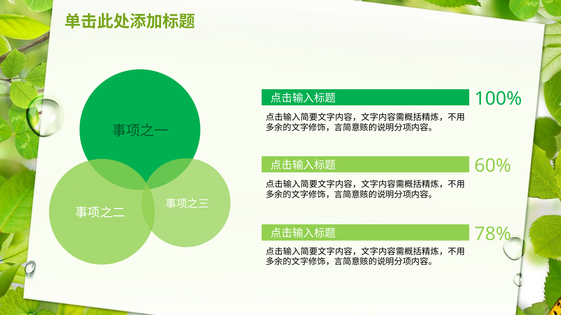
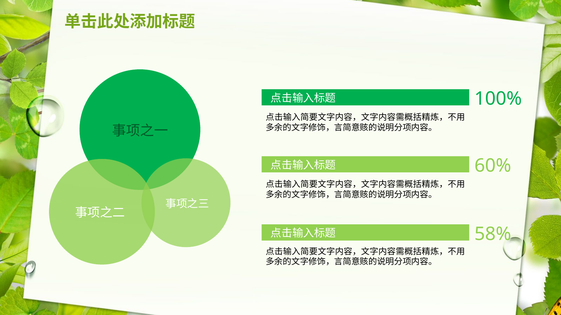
78%: 78% -> 58% (493, 234)
